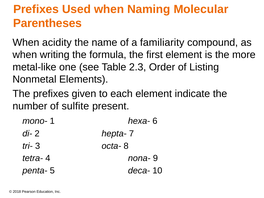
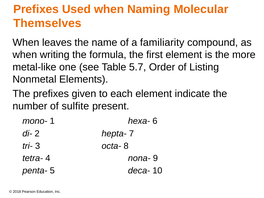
Parentheses: Parentheses -> Themselves (47, 23)
acidity: acidity -> leaves (57, 42)
2.3: 2.3 -> 5.7 (138, 67)
